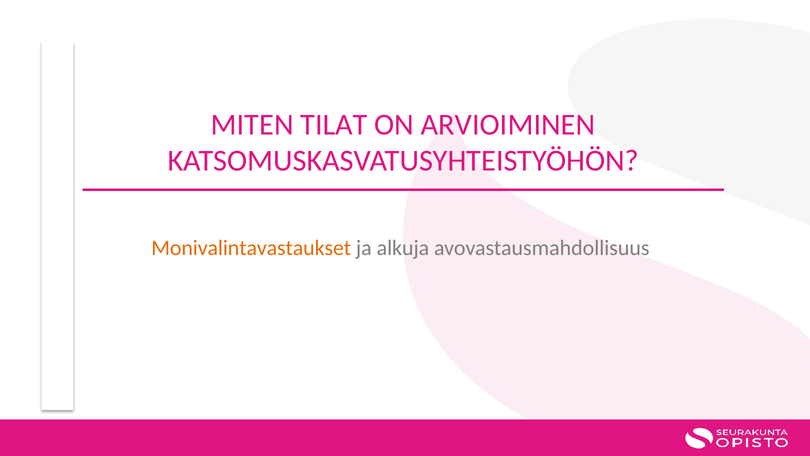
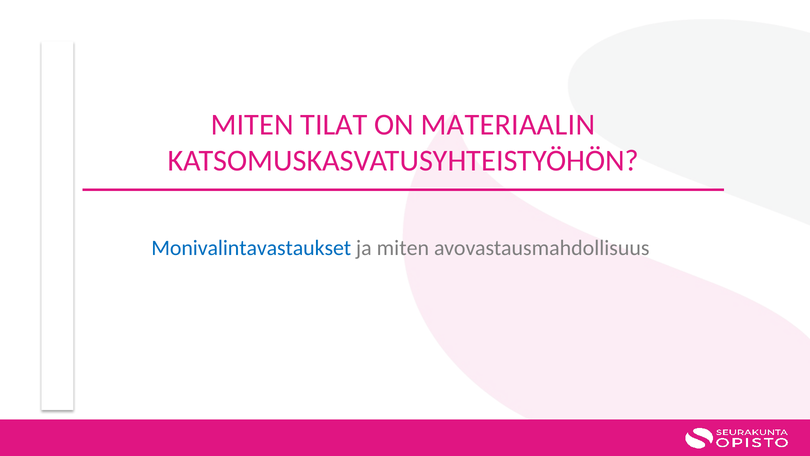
ARVIOIMINEN: ARVIOIMINEN -> MATERIAALIN (508, 124)
Monivalintavastaukset colour: orange -> blue (251, 248)
ja alkuja: alkuja -> miten (403, 248)
